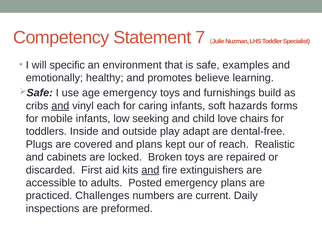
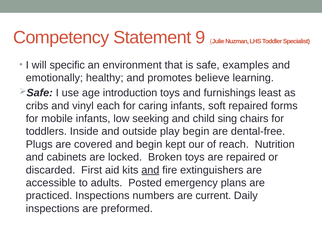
7: 7 -> 9 (200, 37)
age emergency: emergency -> introduction (130, 93)
build: build -> least (270, 93)
and underline: present -> none (60, 106)
soft hazards: hazards -> repaired (248, 106)
love: love -> sing (227, 119)
play adapt: adapt -> begin (196, 132)
and plans: plans -> begin (149, 145)
Realistic: Realistic -> Nutrition (275, 145)
practiced Challenges: Challenges -> Inspections (102, 196)
